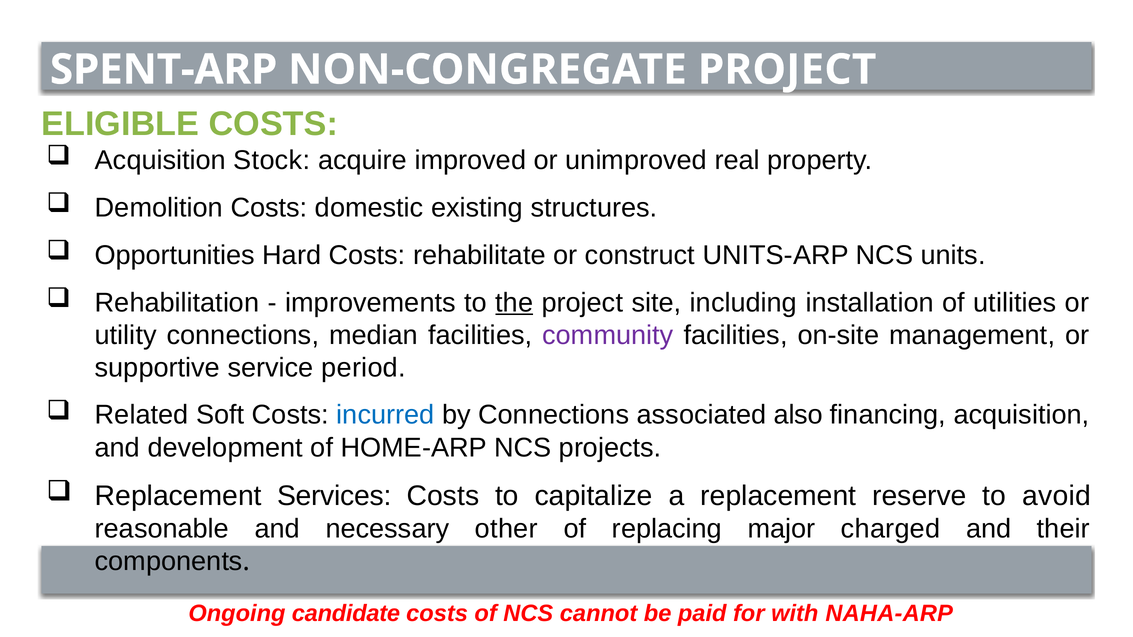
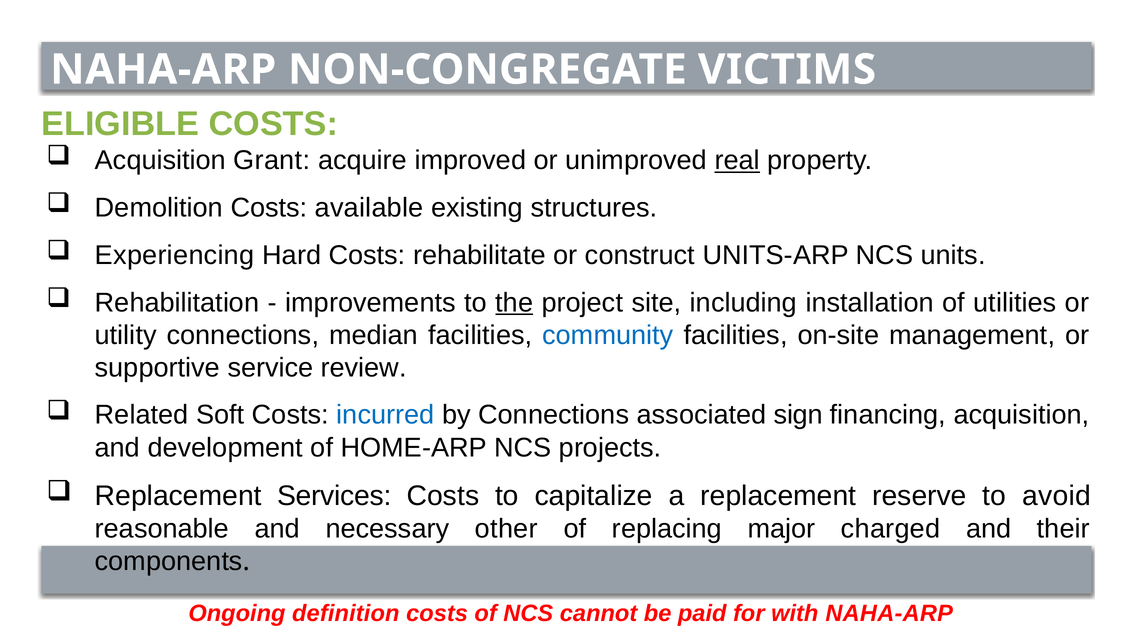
SPENT-ARP: SPENT-ARP -> NAHA-ARP (163, 70)
NON-CONGREGATE PROJECT: PROJECT -> VICTIMS (787, 70)
Stock: Stock -> Grant (272, 161)
real underline: none -> present (737, 161)
domestic: domestic -> available (369, 208)
Opportunities: Opportunities -> Experiencing (175, 255)
community colour: purple -> blue (608, 335)
period: period -> review (364, 368)
also: also -> sign (798, 415)
candidate: candidate -> definition (346, 614)
